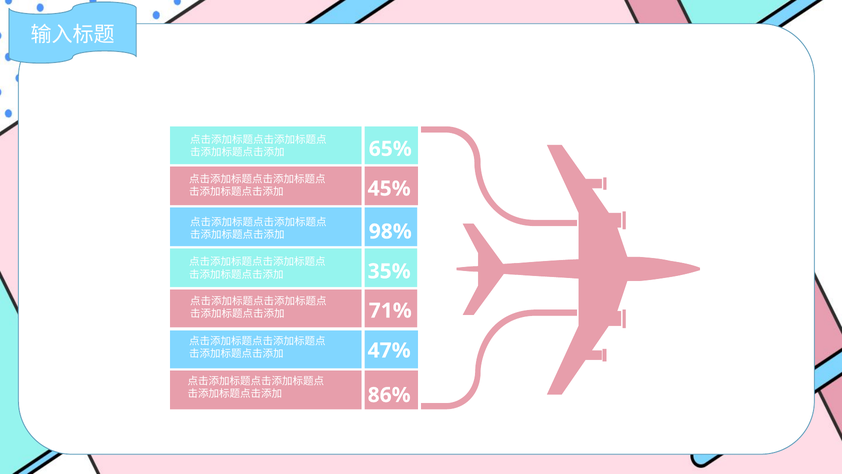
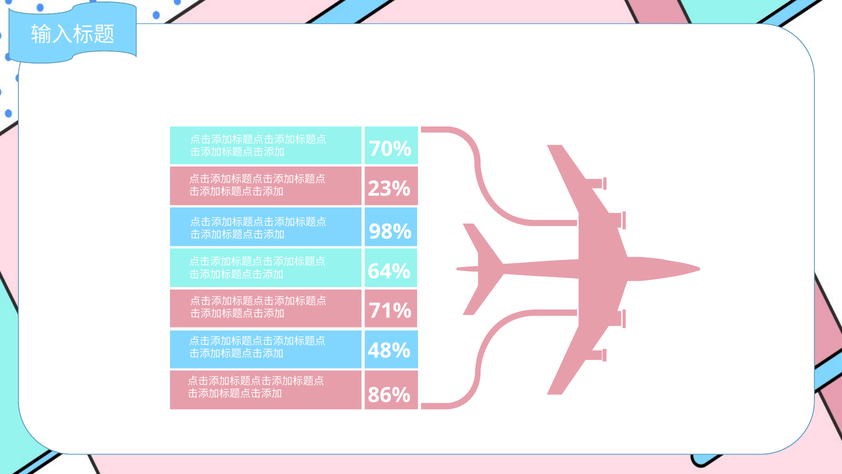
65%: 65% -> 70% (390, 149)
45%: 45% -> 23% (389, 189)
35%: 35% -> 64% (389, 271)
47%: 47% -> 48% (389, 350)
